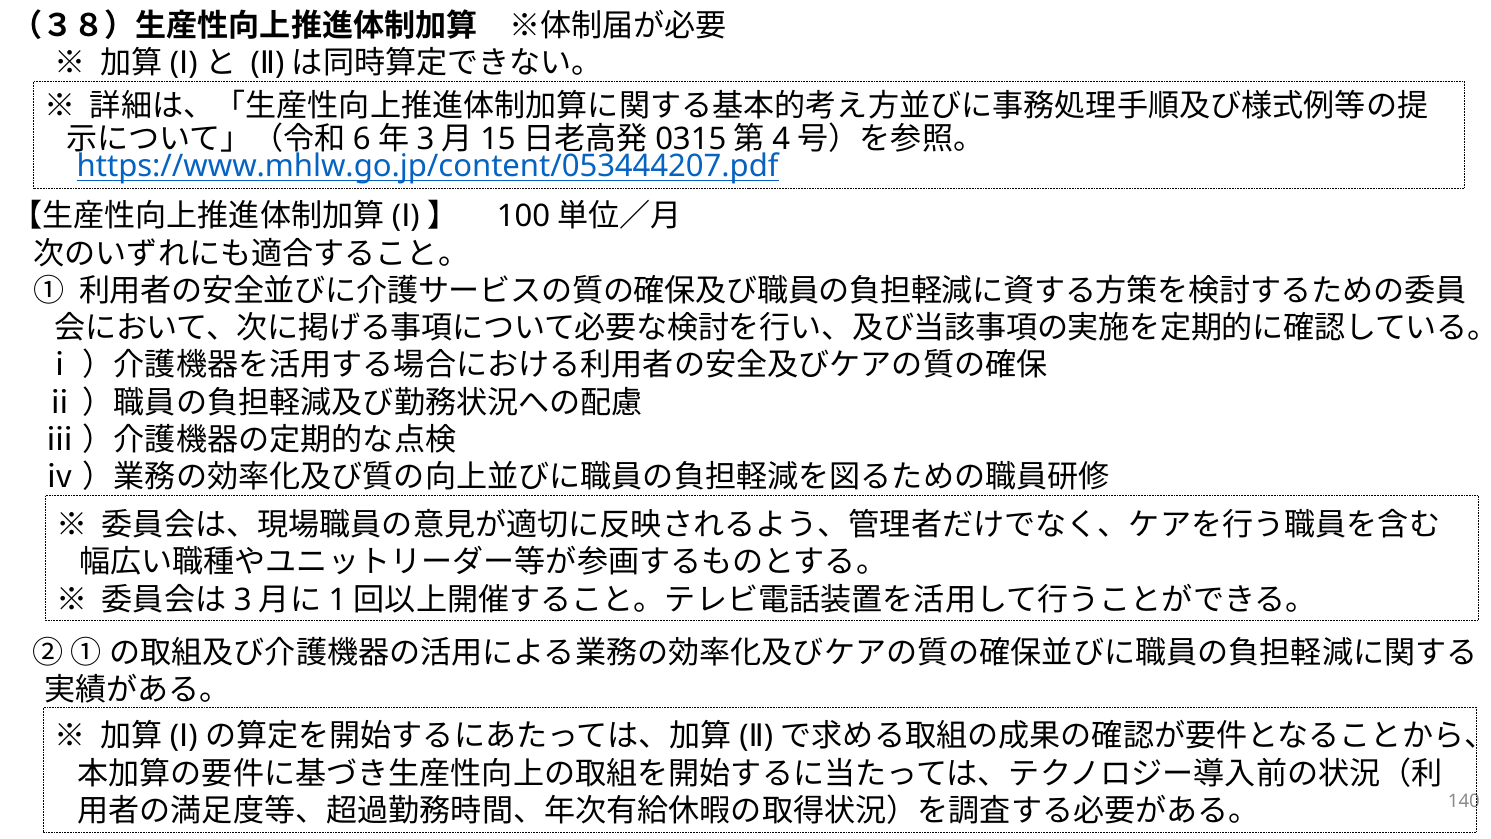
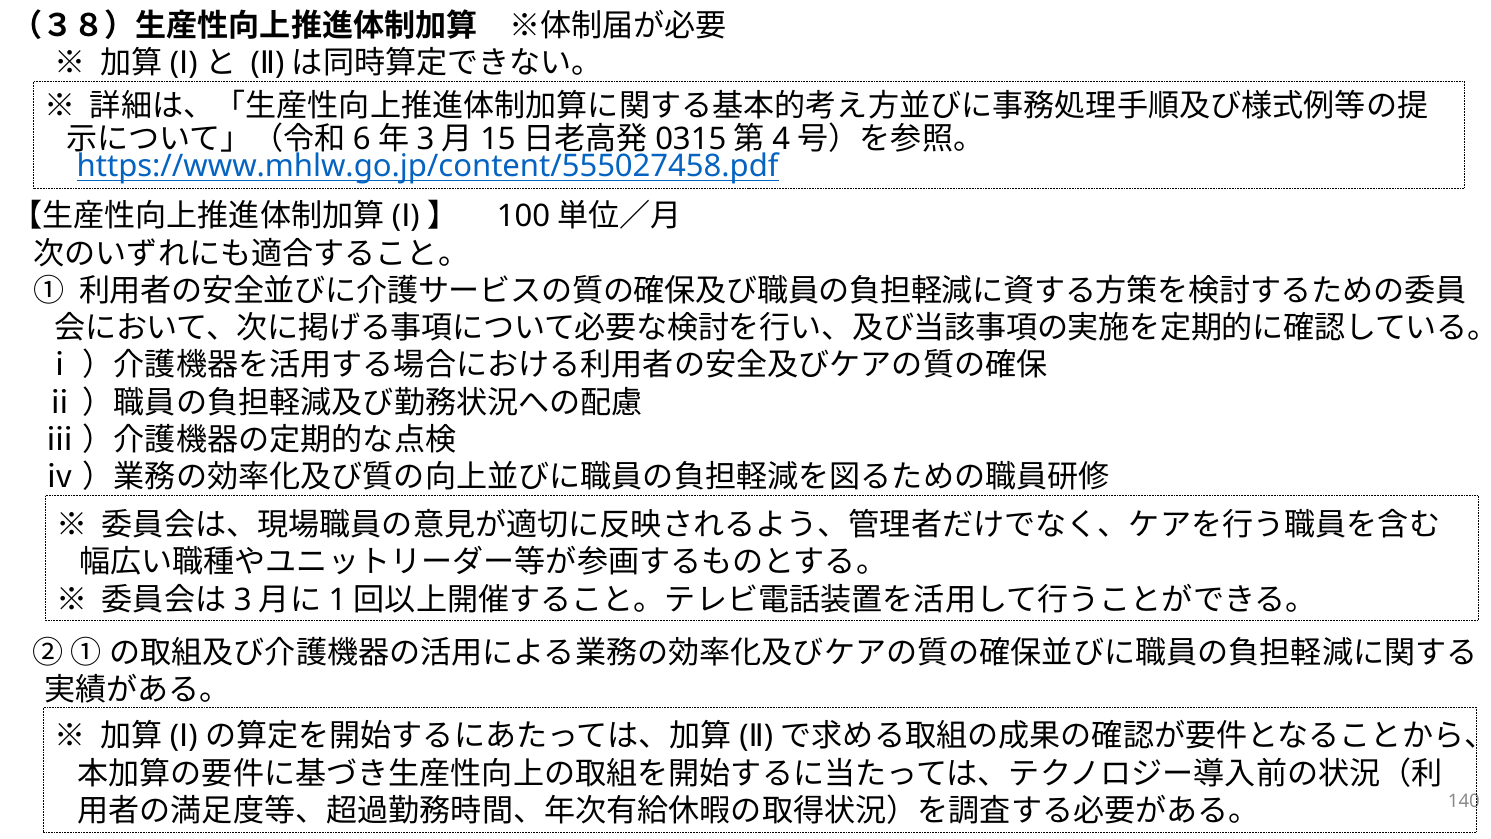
https://www.mhlw.go.jp/content/053444207.pdf: https://www.mhlw.go.jp/content/053444207.pdf -> https://www.mhlw.go.jp/content/555027458.pdf (428, 166)
